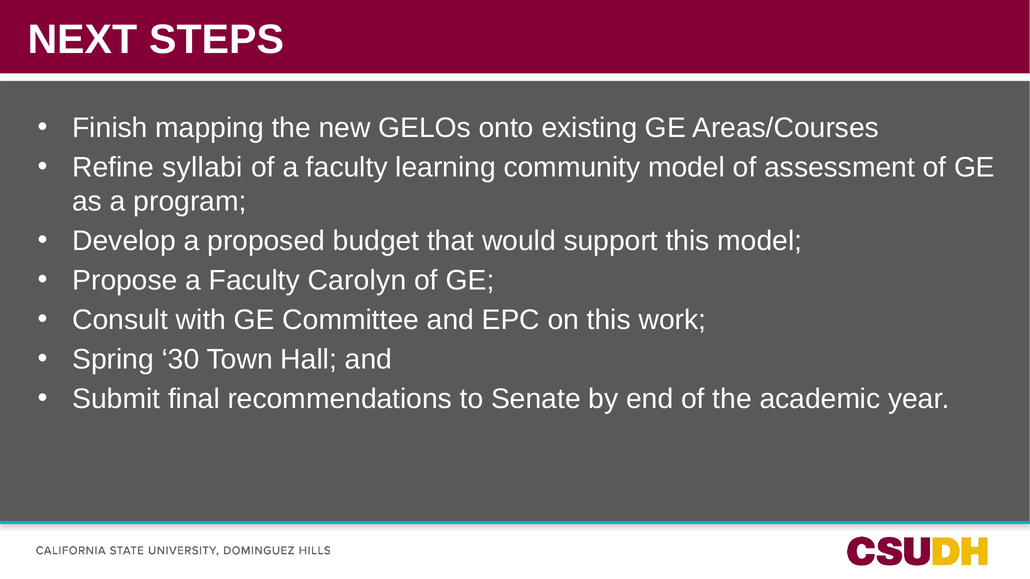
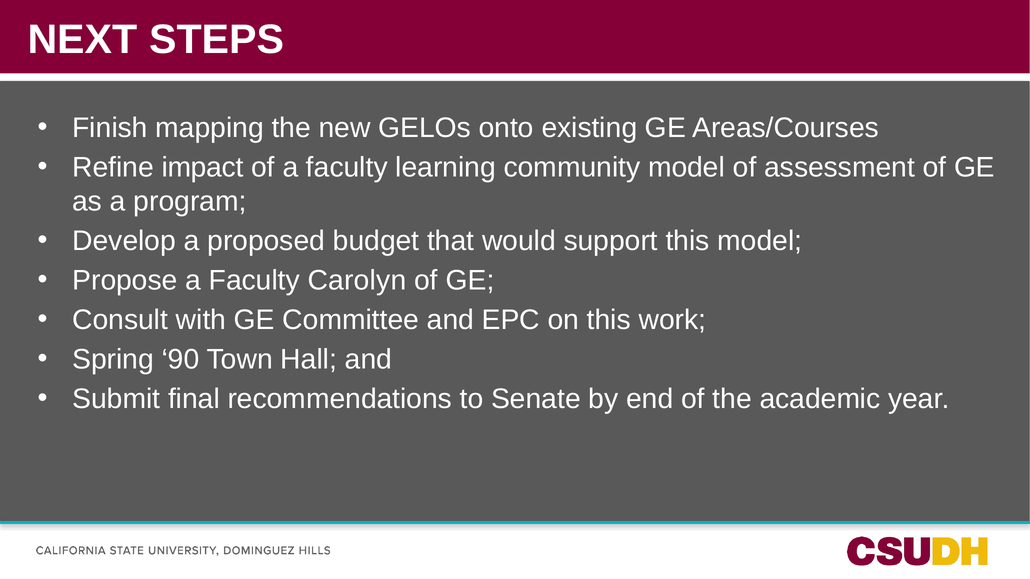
syllabi: syllabi -> impact (203, 167)
30: 30 -> 90 (181, 360)
